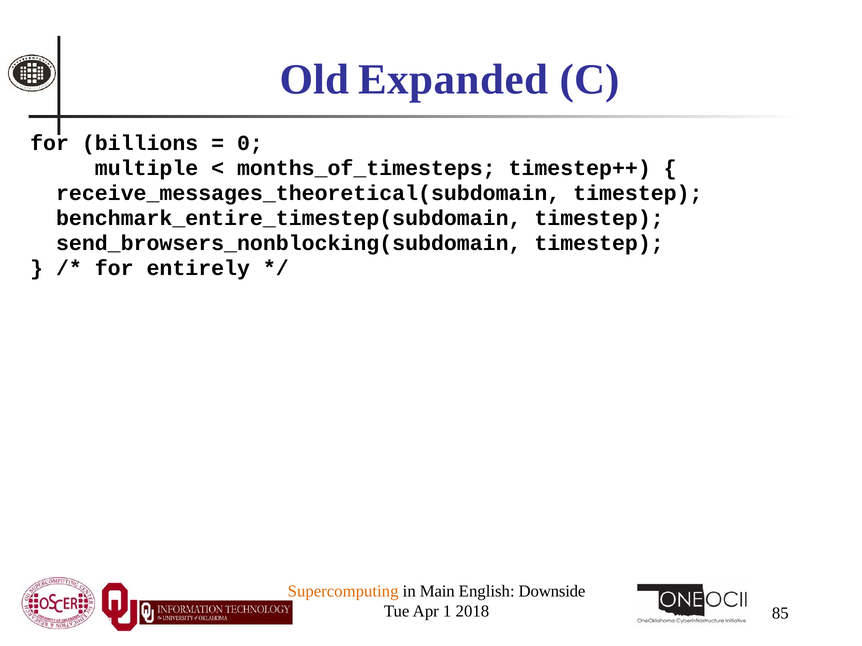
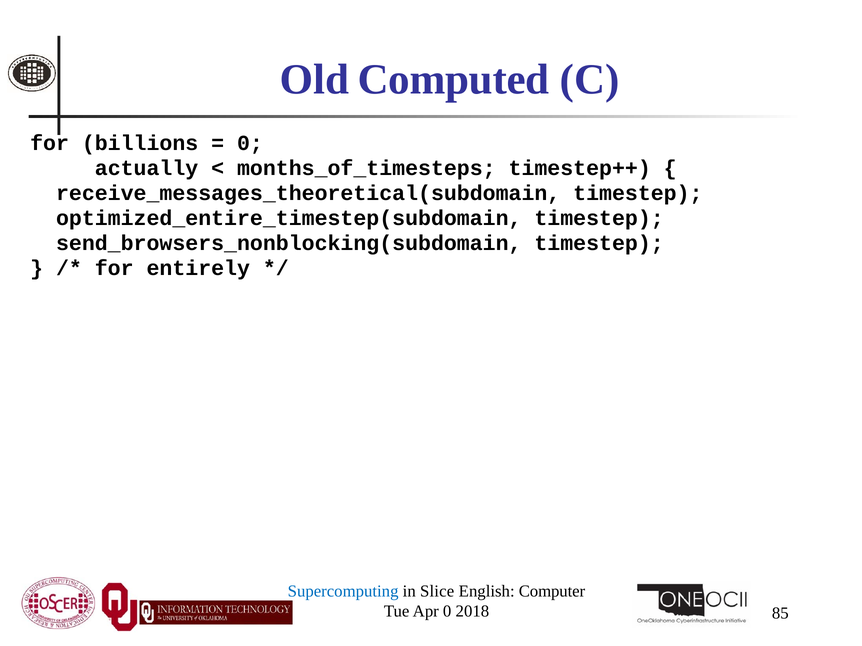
Expanded: Expanded -> Computed (454, 80)
multiple: multiple -> actually (147, 168)
benchmark_entire_timestep(subdomain: benchmark_entire_timestep(subdomain -> optimized_entire_timestep(subdomain (289, 218)
Supercomputing colour: orange -> blue (343, 592)
Main: Main -> Slice (437, 592)
Downside: Downside -> Computer (552, 592)
Apr 1: 1 -> 0 (447, 612)
